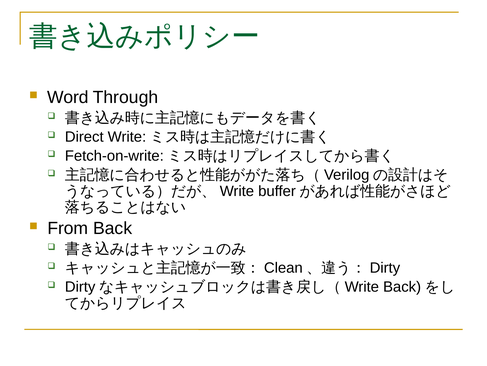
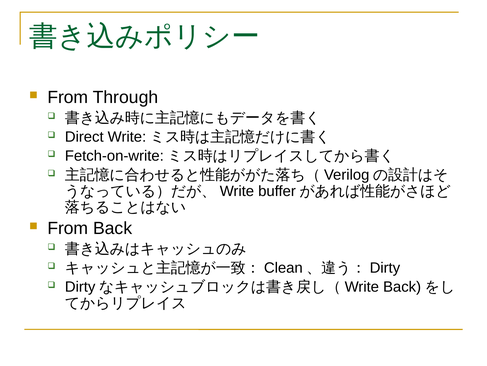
Word: Word -> From (68, 97)
